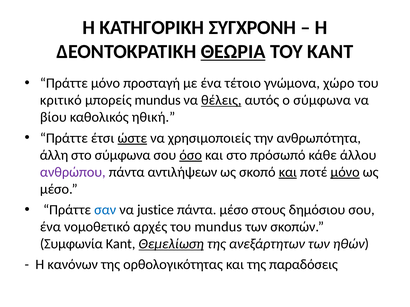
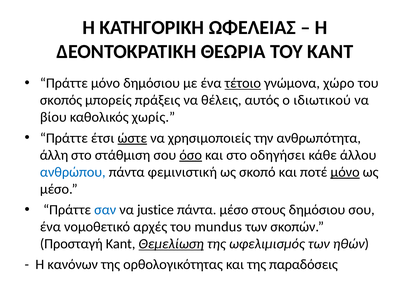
ΣΥΓΧΡΟΝΗ: ΣΥΓΧΡΟΝΗ -> ΩΦΕΛΕΙΑΣ (252, 28)
ΘΕΩΡΙΑ underline: present -> none (233, 52)
μόνο προσταγή: προσταγή -> δημόσιου (152, 83)
τέτοιο underline: none -> present (243, 83)
κριτικό: κριτικό -> σκοπός (61, 100)
μπορείς mundus: mundus -> πράξεις (158, 100)
θέλεις underline: present -> none (221, 100)
ο σύμφωνα: σύμφωνα -> ιδιωτικού (322, 100)
ηθική: ηθική -> χωρίς (153, 117)
στο σύμφωνα: σύμφωνα -> στάθμιση (123, 155)
πρόσωπό: πρόσωπό -> οδηγήσει (278, 155)
ανθρώπου colour: purple -> blue (73, 172)
αντιλήψεων: αντιλήψεων -> φεμινιστική (182, 172)
και underline: present -> none (288, 172)
Συμφωνία: Συμφωνία -> Προσταγή (71, 244)
ανεξάρτητων: ανεξάρτητων -> ωφελιμισμός (267, 244)
